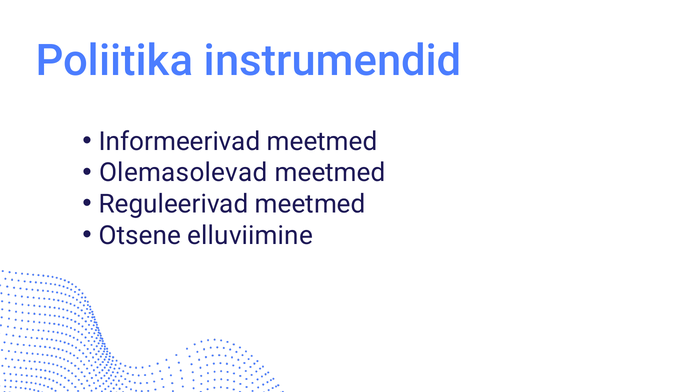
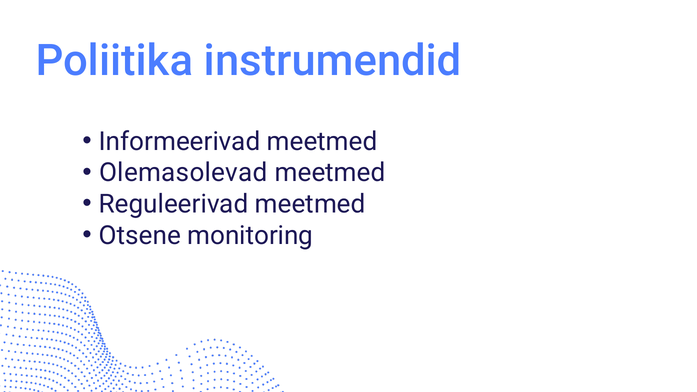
elluviimine: elluviimine -> monitoring (250, 236)
